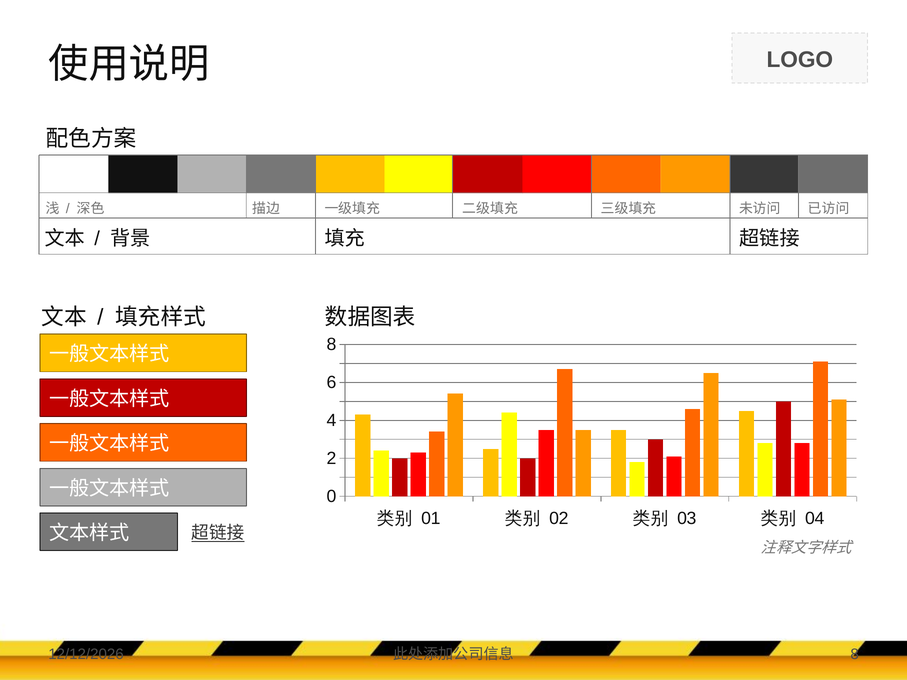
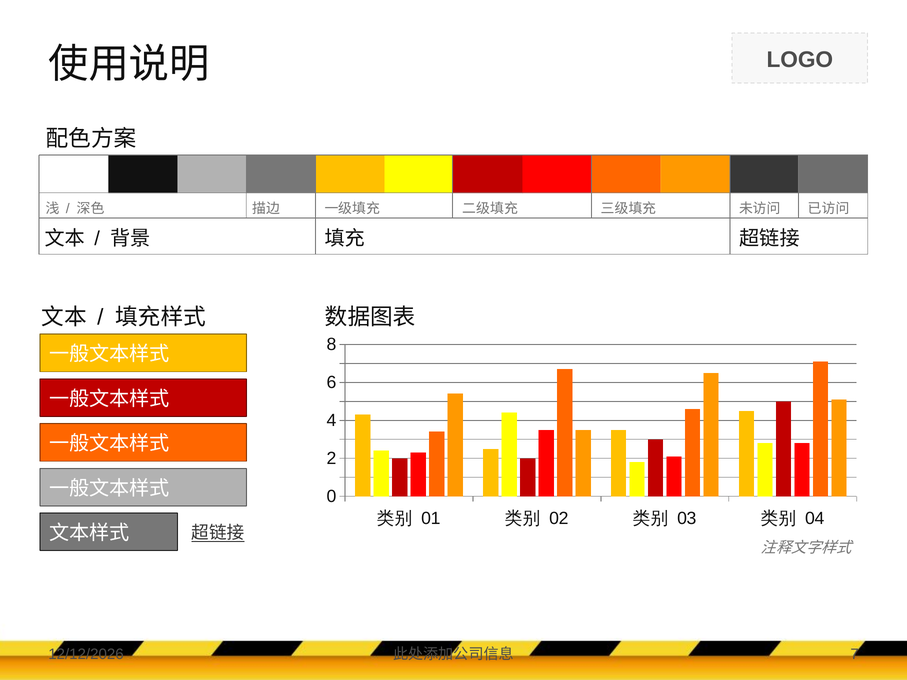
8: 8 -> 7 (855, 654)
